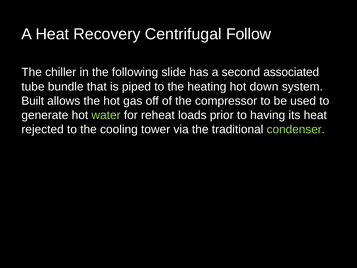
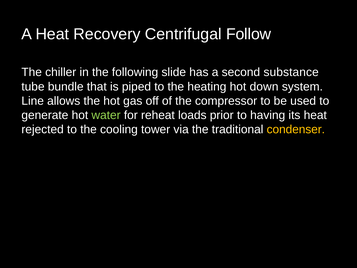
associated: associated -> substance (291, 72)
Built: Built -> Line (33, 101)
condenser colour: light green -> yellow (296, 129)
